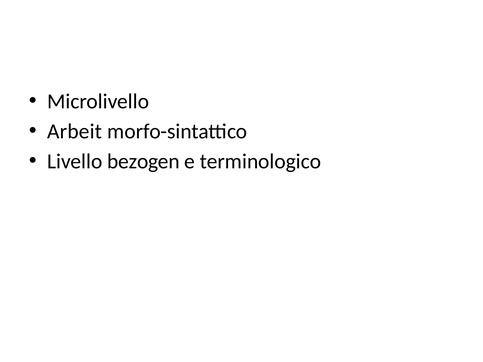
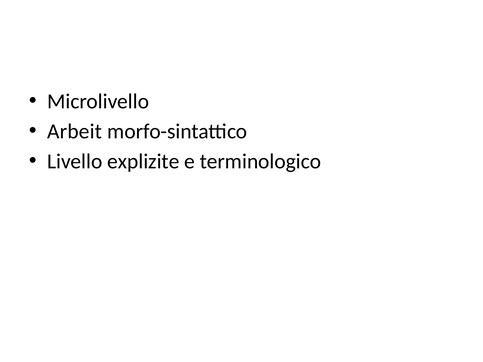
bezogen: bezogen -> explizite (143, 161)
